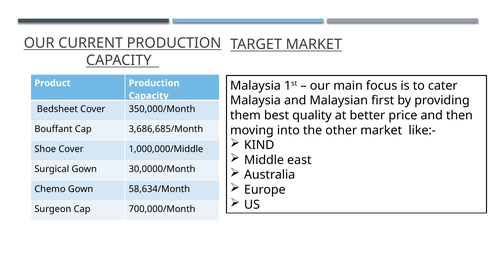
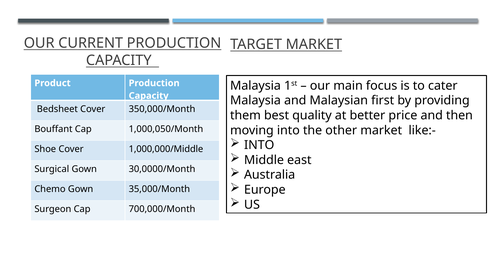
3,686,685/Month: 3,686,685/Month -> 1,000,050/Month (166, 129)
KIND: KIND -> INTO (259, 145)
58,634/Month: 58,634/Month -> 35,000/Month (159, 189)
